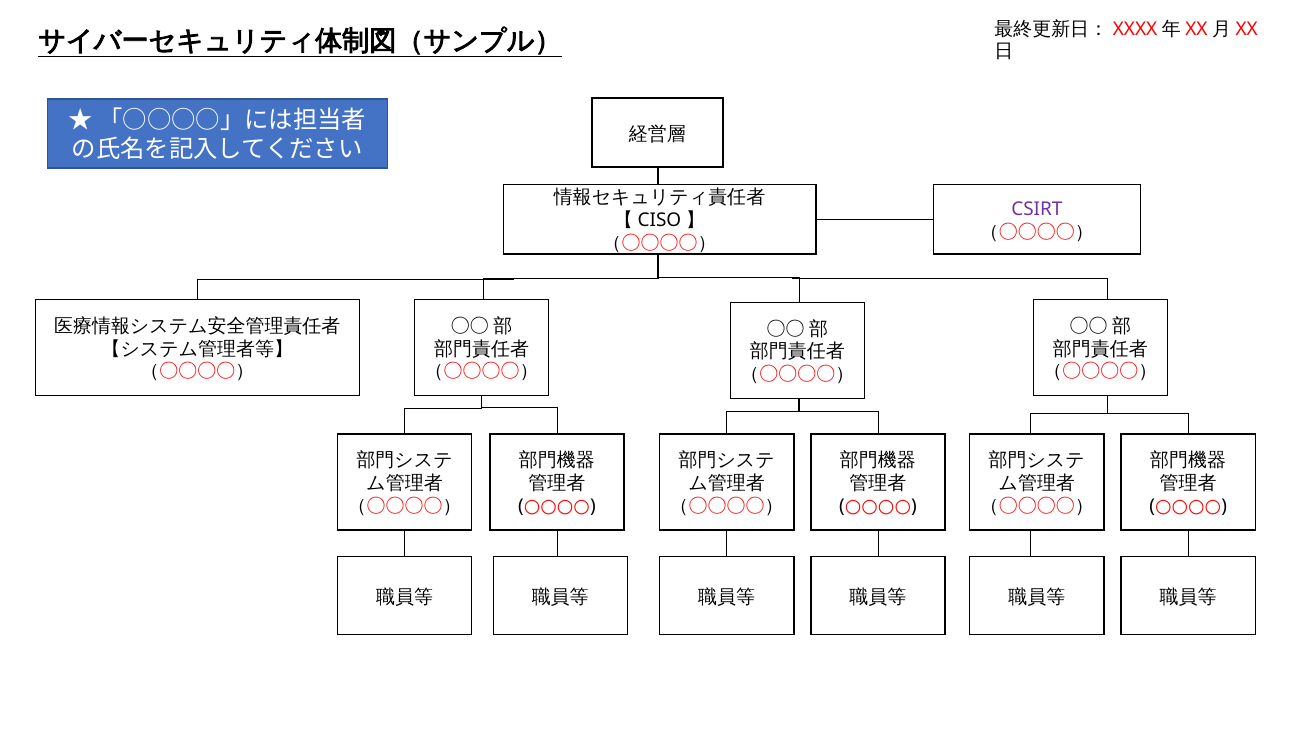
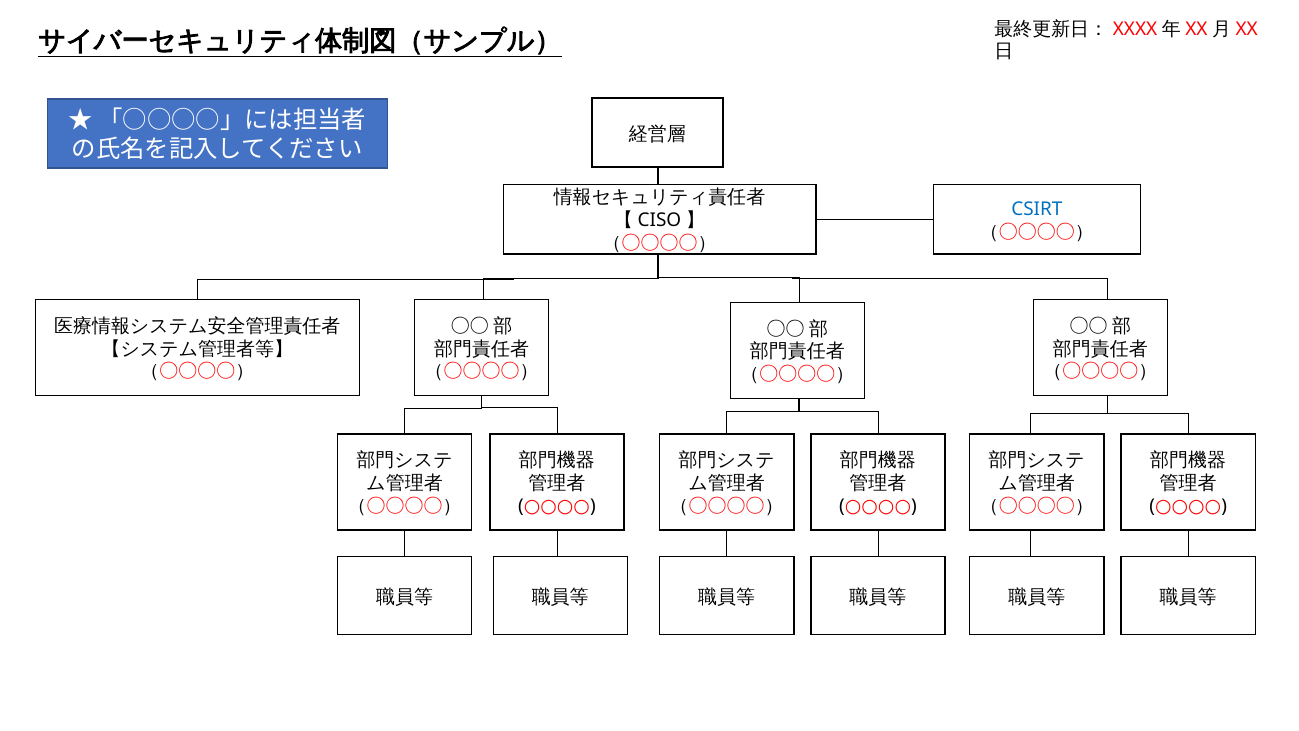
CSIRT colour: purple -> blue (1037, 209)
